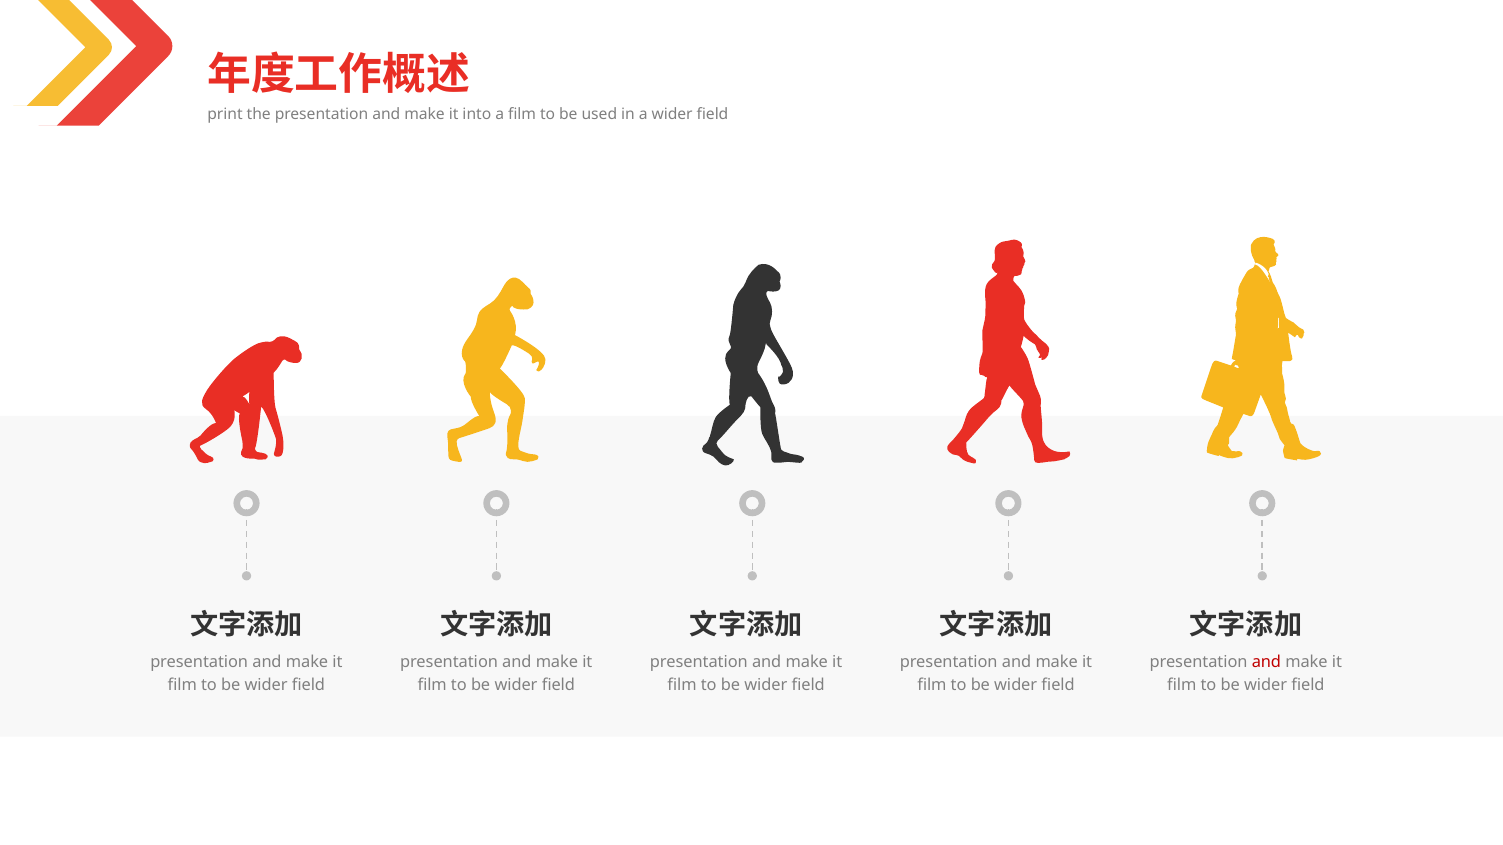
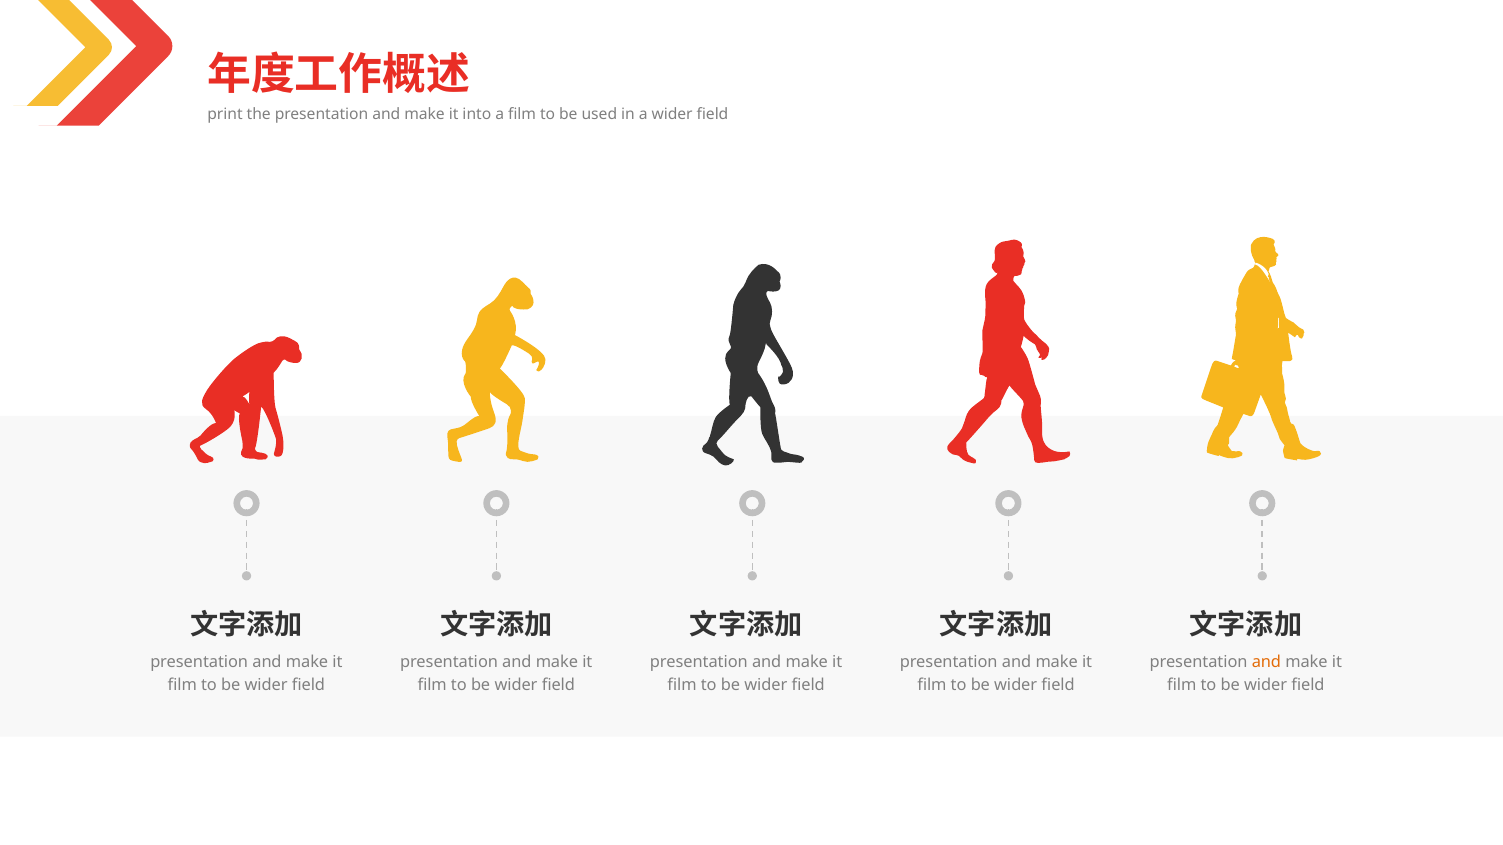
and colour: red -> orange (1266, 663)
